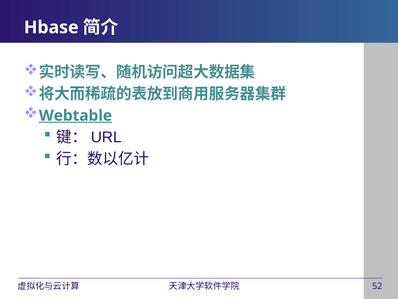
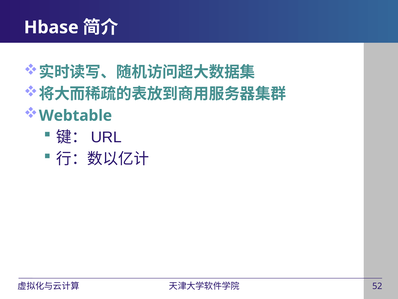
Webtable underline: present -> none (75, 115)
